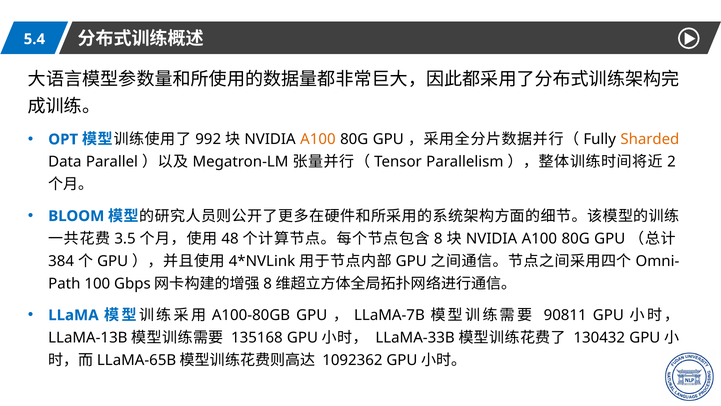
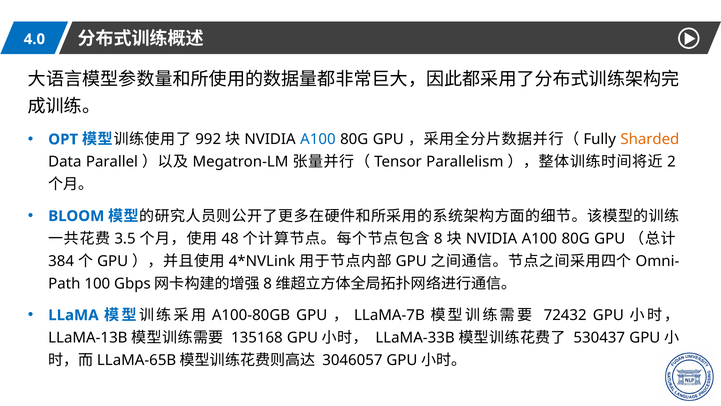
5.4: 5.4 -> 4.0 (34, 39)
A100 colour: orange -> blue (318, 139)
90811: 90811 -> 72432 (565, 315)
130432: 130432 -> 530437 (599, 337)
1092362: 1092362 -> 3046057 (352, 360)
